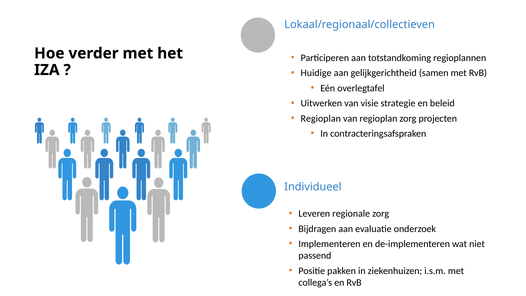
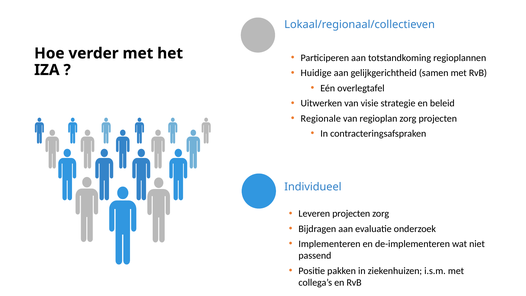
Regioplan: Regioplan -> Regionale (321, 118)
Leveren regionale: regionale -> projecten (351, 214)
